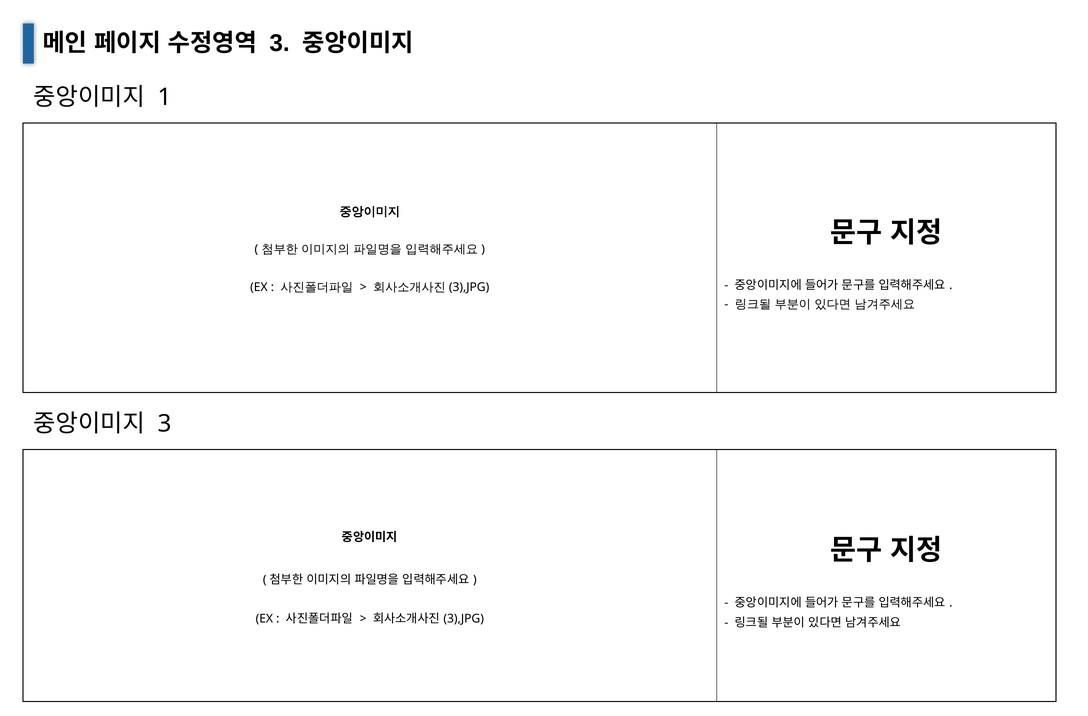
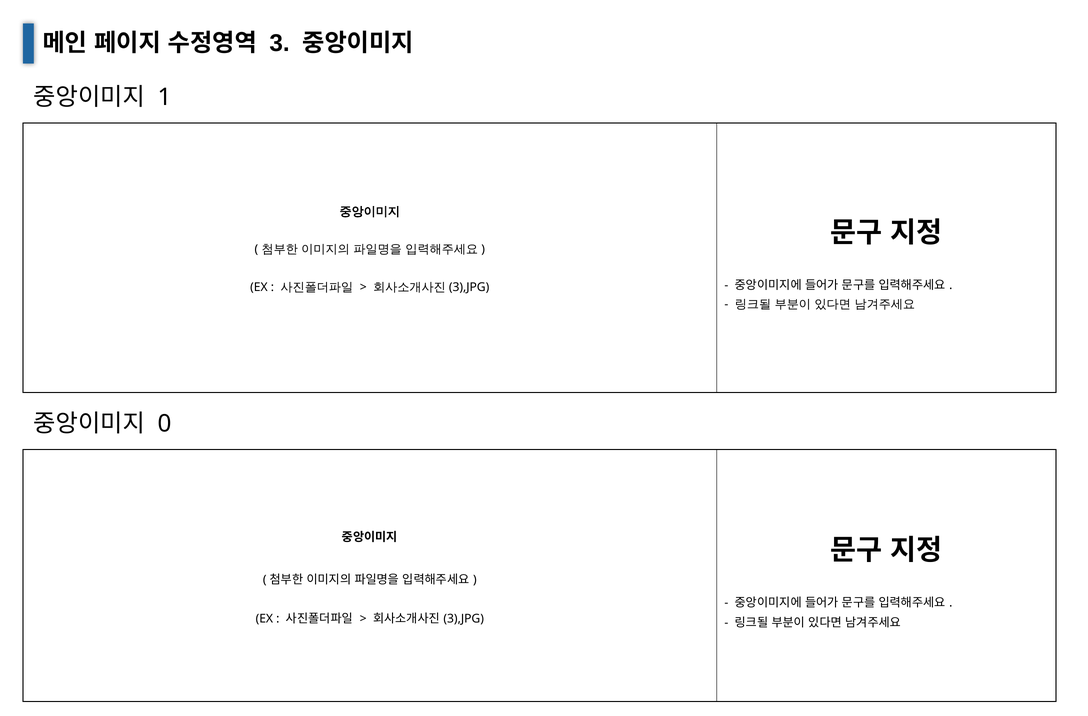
3: 3 -> 0 (164, 424)
